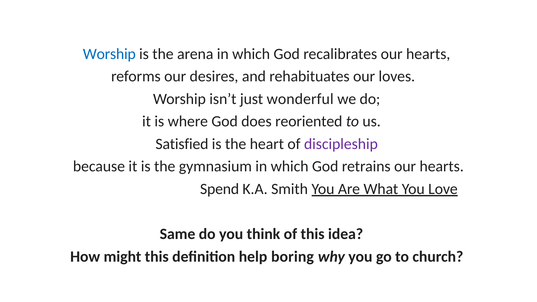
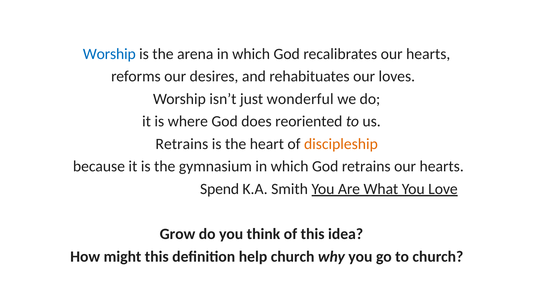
Satisfied: Satisfied -> Retrains (182, 144)
discipleship colour: purple -> orange (341, 144)
Same: Same -> Grow (177, 234)
help boring: boring -> church (293, 257)
